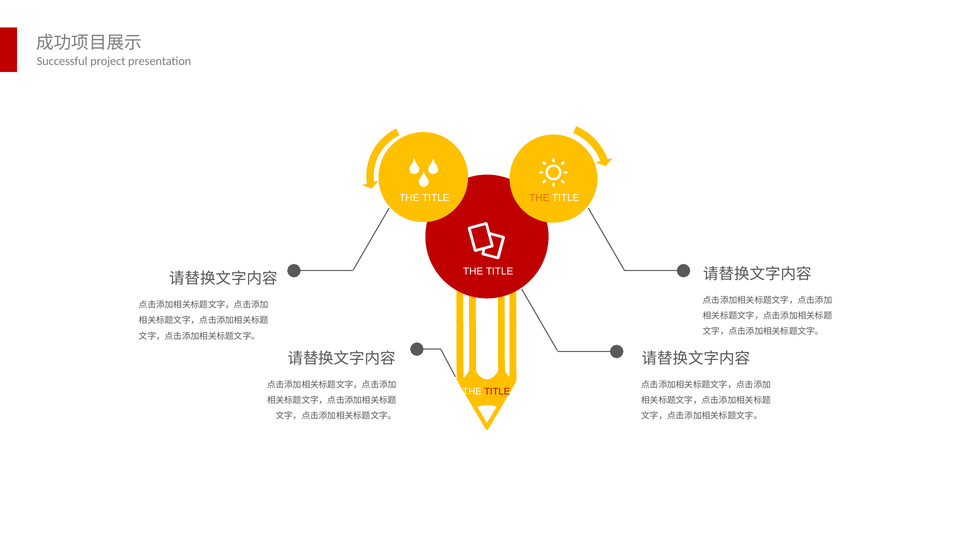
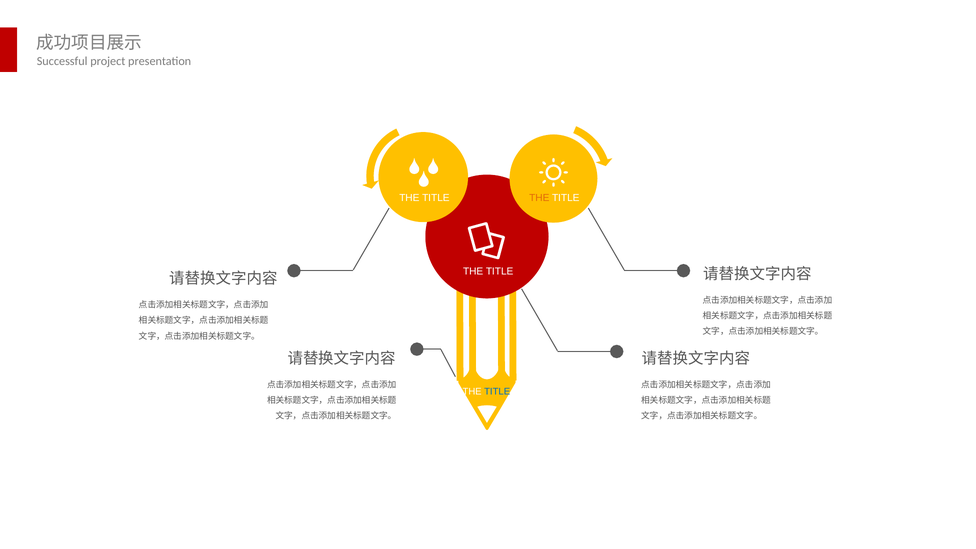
TITLE colour: red -> blue (497, 392)
